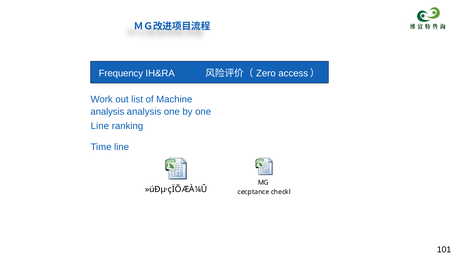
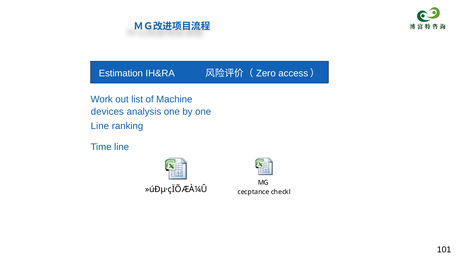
Frequency: Frequency -> Estimation (121, 73)
analysis: analysis -> devices (107, 112)
